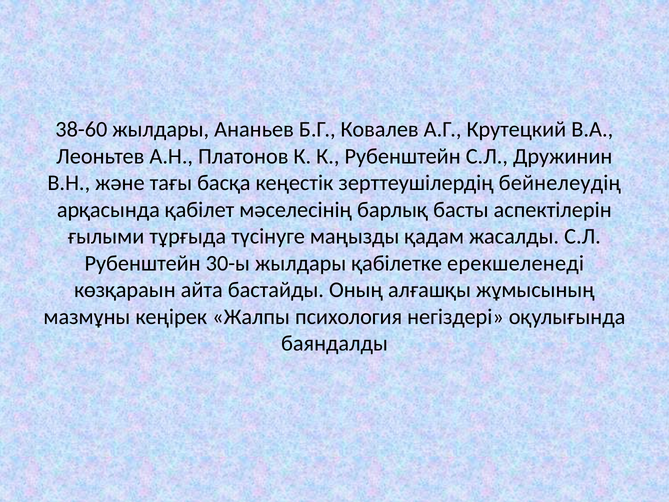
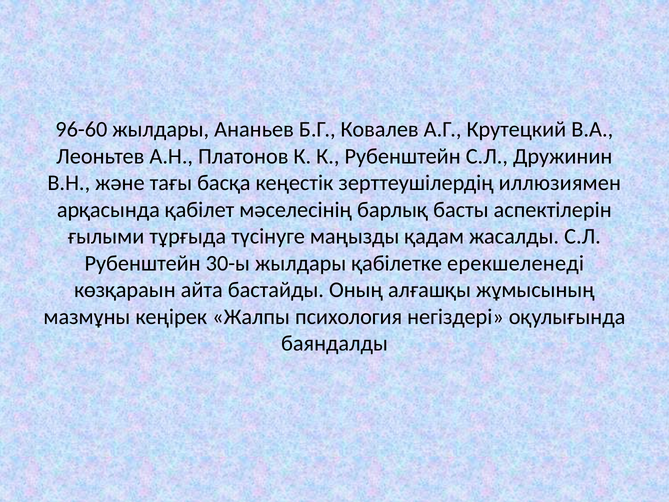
38-60: 38-60 -> 96-60 (81, 129)
бейнелеудің: бейнелеудің -> иллюзиямен (560, 183)
